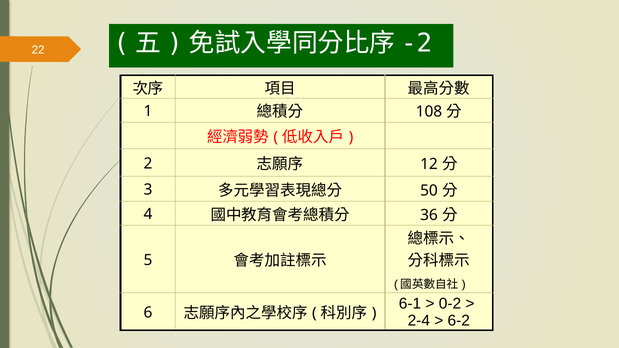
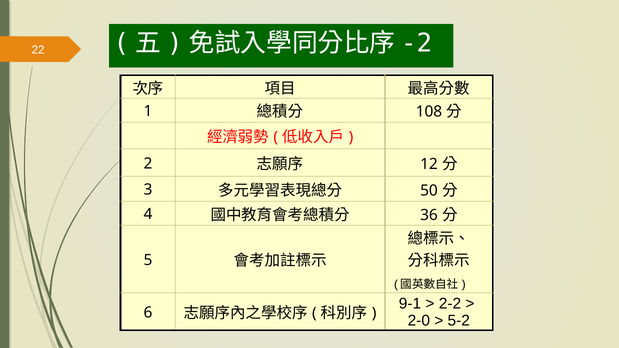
6-1: 6-1 -> 9-1 (410, 304)
0-2: 0-2 -> 2-2 (450, 304)
2-4: 2-4 -> 2-0 (419, 321)
6-2: 6-2 -> 5-2 (459, 321)
